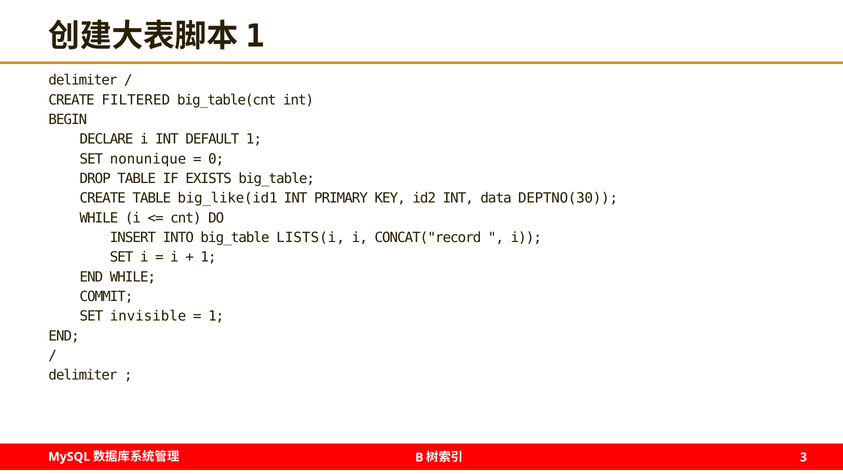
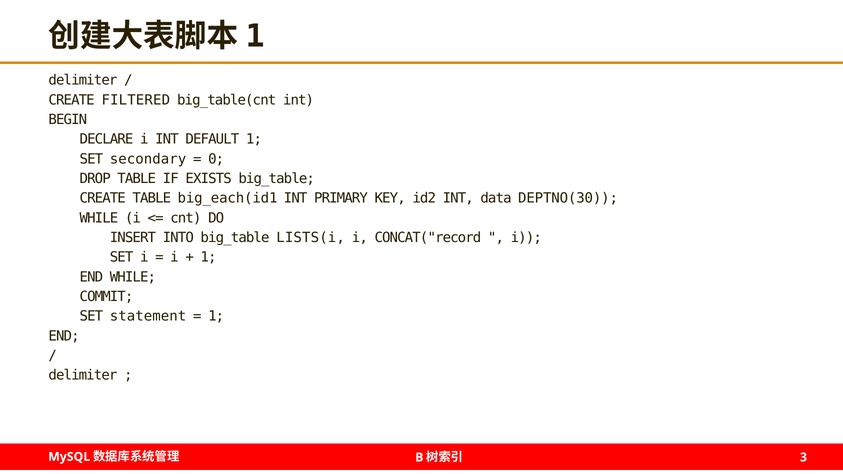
nonunique: nonunique -> secondary (148, 159)
big_like(id1: big_like(id1 -> big_each(id1 (228, 198)
invisible: invisible -> statement (148, 316)
